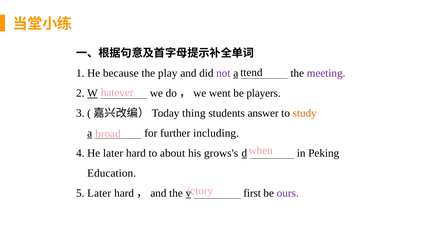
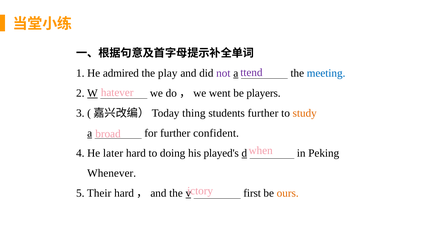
ttend colour: black -> purple (251, 72)
because: because -> admired (121, 73)
meeting colour: purple -> blue (326, 73)
students answer: answer -> further (263, 113)
including: including -> confident (216, 133)
about: about -> doing (173, 153)
grows's: grows's -> played's (221, 153)
Education: Education -> Whenever (112, 173)
5 Later: Later -> Their (99, 193)
ours colour: purple -> orange (288, 193)
